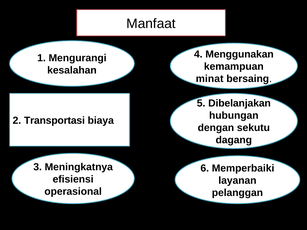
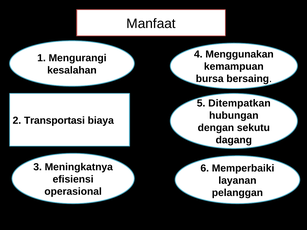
minat: minat -> bursa (210, 79)
Dibelanjakan: Dibelanjakan -> Ditempatkan (239, 103)
